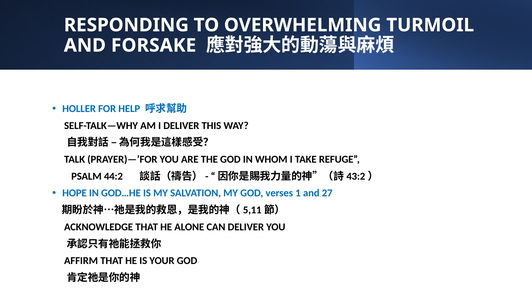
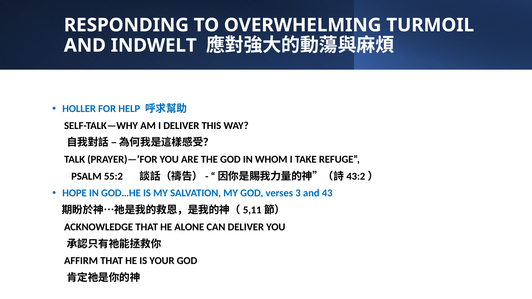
FORSAKE: FORSAKE -> INDWELT (154, 45)
44:2: 44:2 -> 55:2 (113, 176)
1: 1 -> 3 (298, 193)
27: 27 -> 43 (327, 193)
